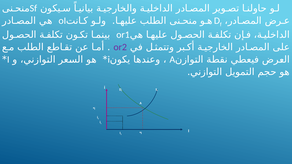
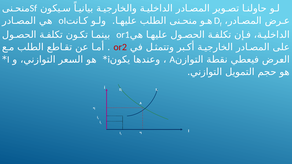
or2 colour: purple -> red (120, 47)
